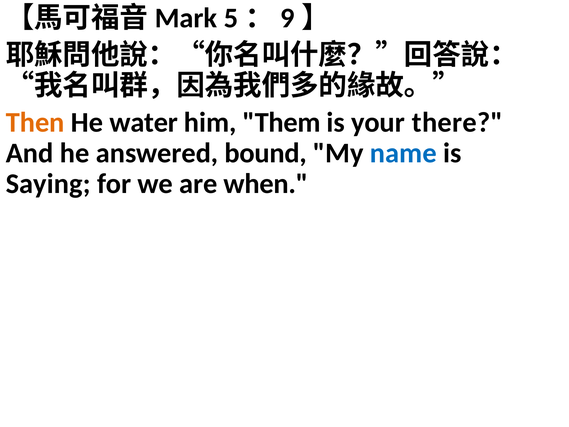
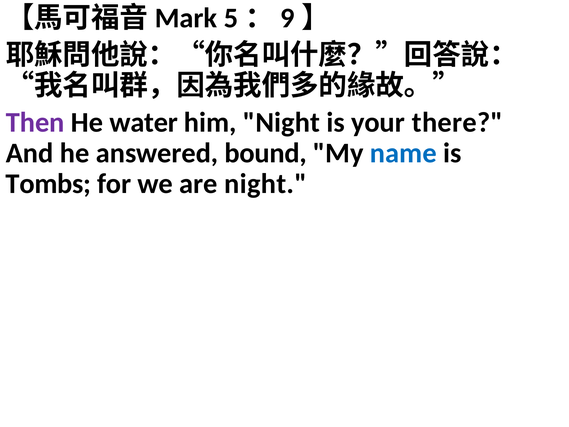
Then colour: orange -> purple (35, 122)
him Them: Them -> Night (281, 122)
Saying: Saying -> Tombs (48, 184)
are when: when -> night (266, 184)
